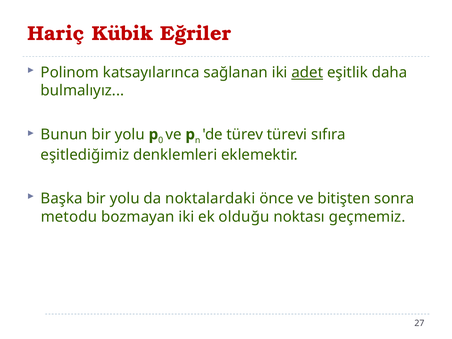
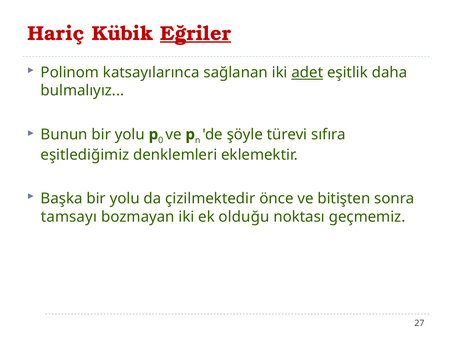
Eğriler underline: none -> present (196, 33)
türev: türev -> şöyle (245, 134)
noktalardaki: noktalardaki -> çizilmektedir (210, 199)
metodu: metodu -> tamsayı (69, 217)
